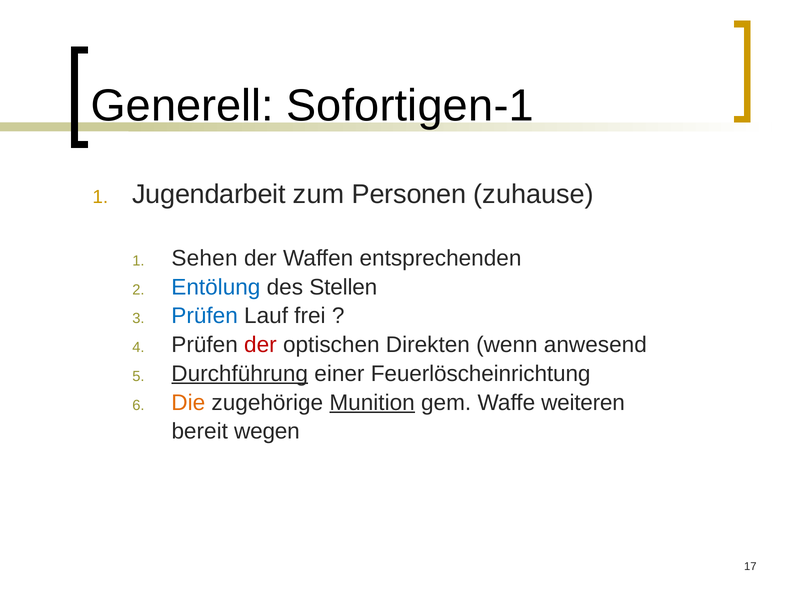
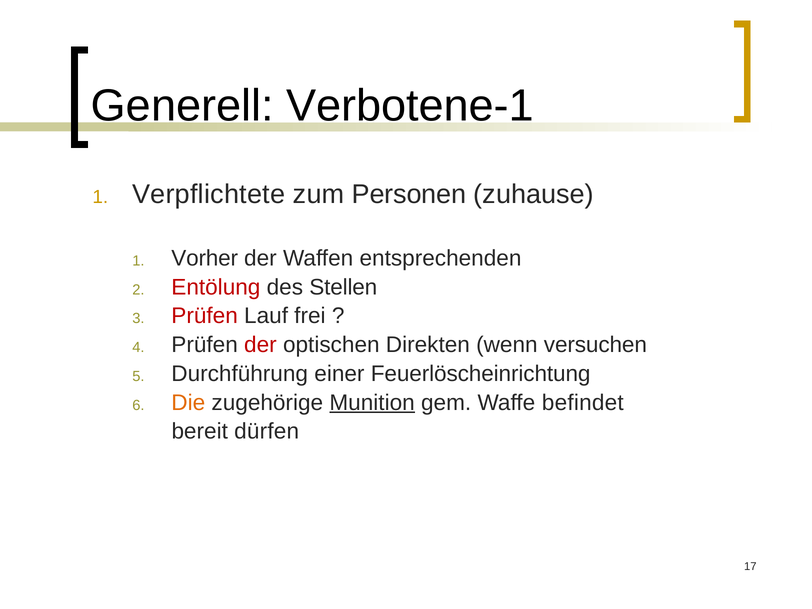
Sofortigen-1: Sofortigen-1 -> Verbotene-1 (410, 106)
Jugendarbeit: Jugendarbeit -> Verpflichtete (209, 194)
Sehen: Sehen -> Vorher (205, 258)
Entölung colour: blue -> red (216, 287)
Prüfen colour: blue -> red (205, 316)
anwesend: anwesend -> versuchen (595, 345)
Durchführung underline: present -> none (240, 374)
weiteren: weiteren -> befindet (583, 403)
wegen: wegen -> dürfen (267, 431)
